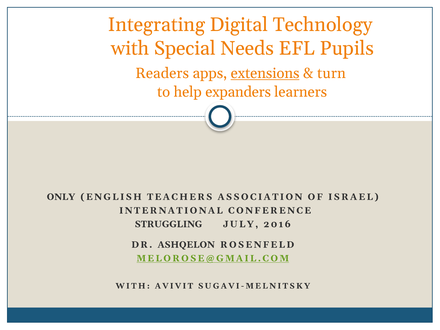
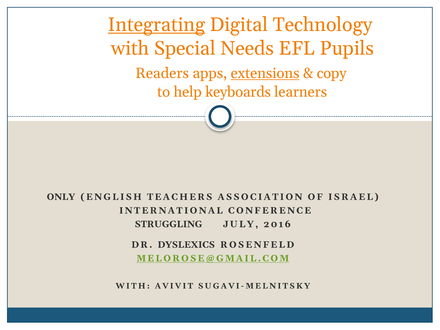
Integrating underline: none -> present (156, 25)
turn: turn -> copy (332, 73)
expanders: expanders -> keyboards (238, 92)
ASHQELON: ASHQELON -> DYSLEXICS (186, 245)
